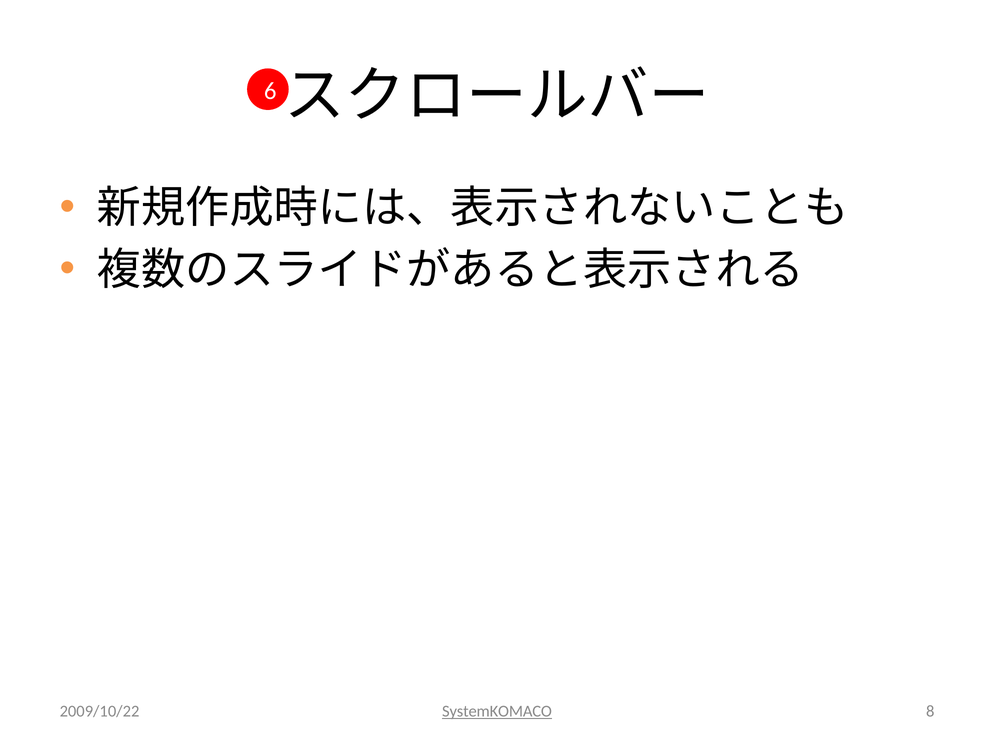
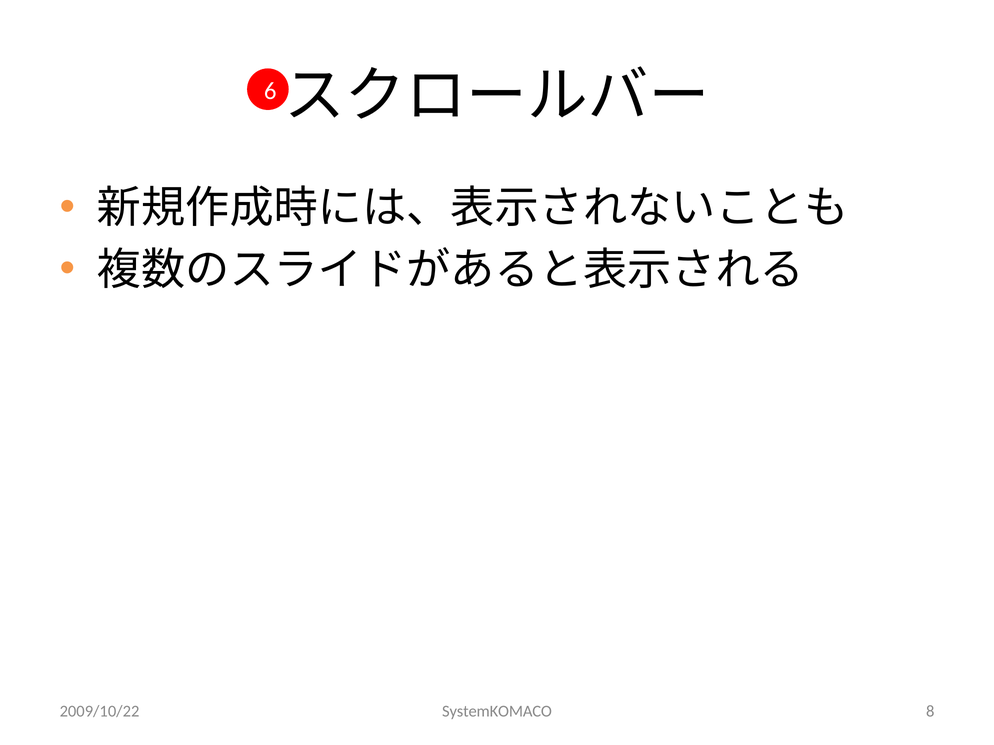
SystemKOMACO underline: present -> none (497, 712)
